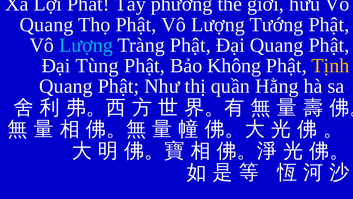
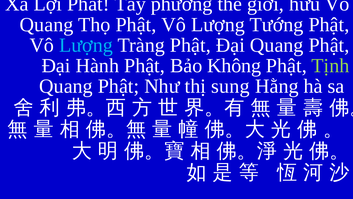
Tùng: Tùng -> Hành (97, 66)
Tịnh colour: yellow -> light green (330, 66)
quần: quần -> sung (230, 86)
